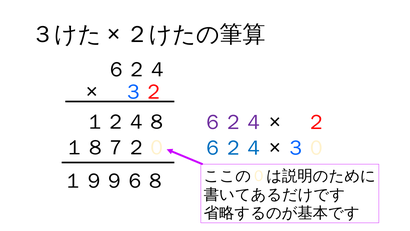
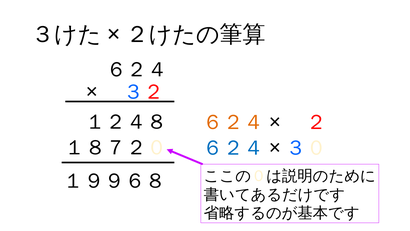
６２４ colour: purple -> orange (233, 122)
